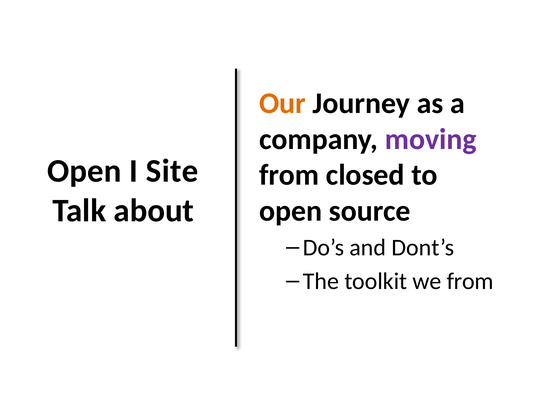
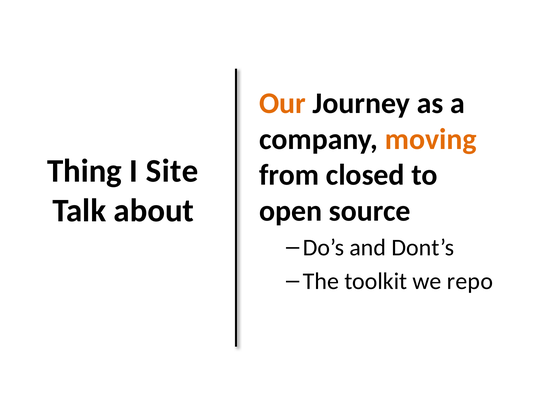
moving colour: purple -> orange (431, 139)
Open: Open -> Thing (84, 171)
we from: from -> repo (470, 281)
